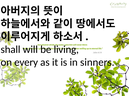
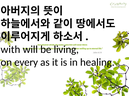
shall: shall -> with (10, 50)
sinners: sinners -> healing (97, 63)
